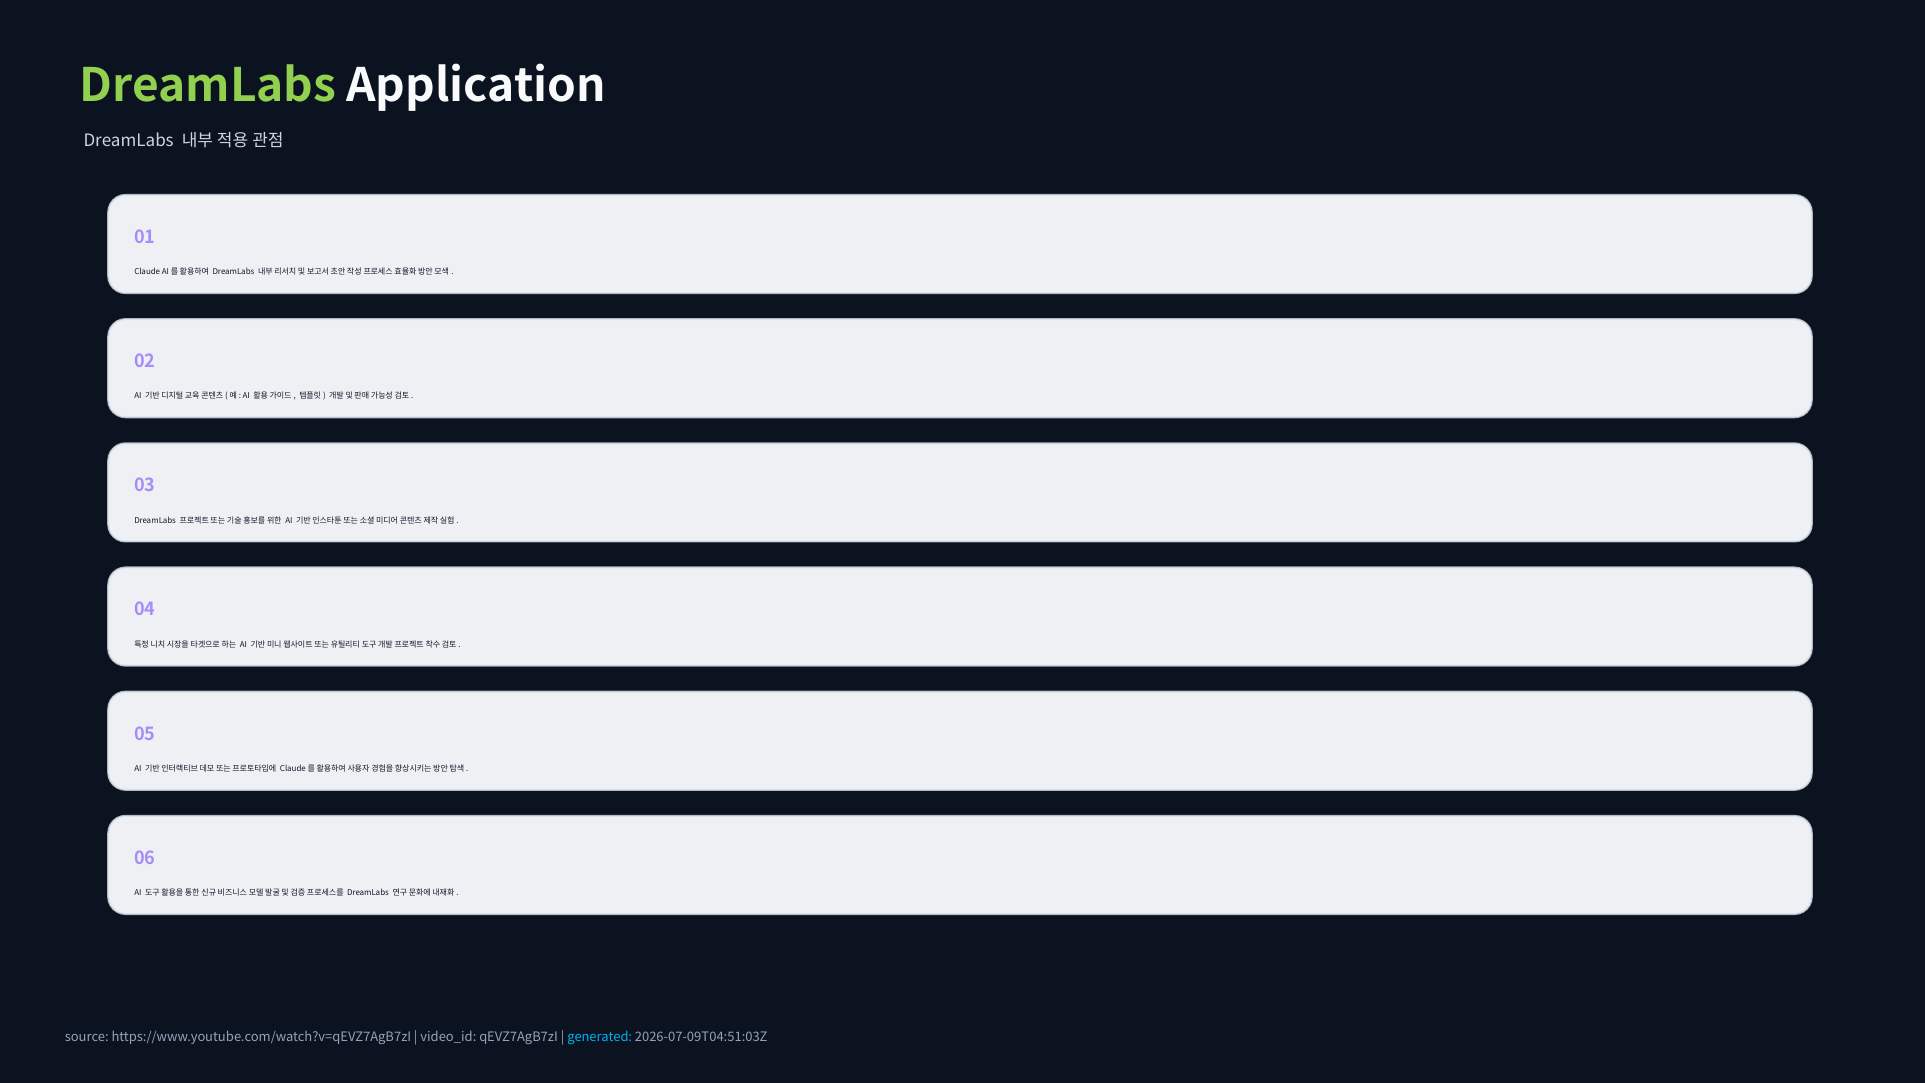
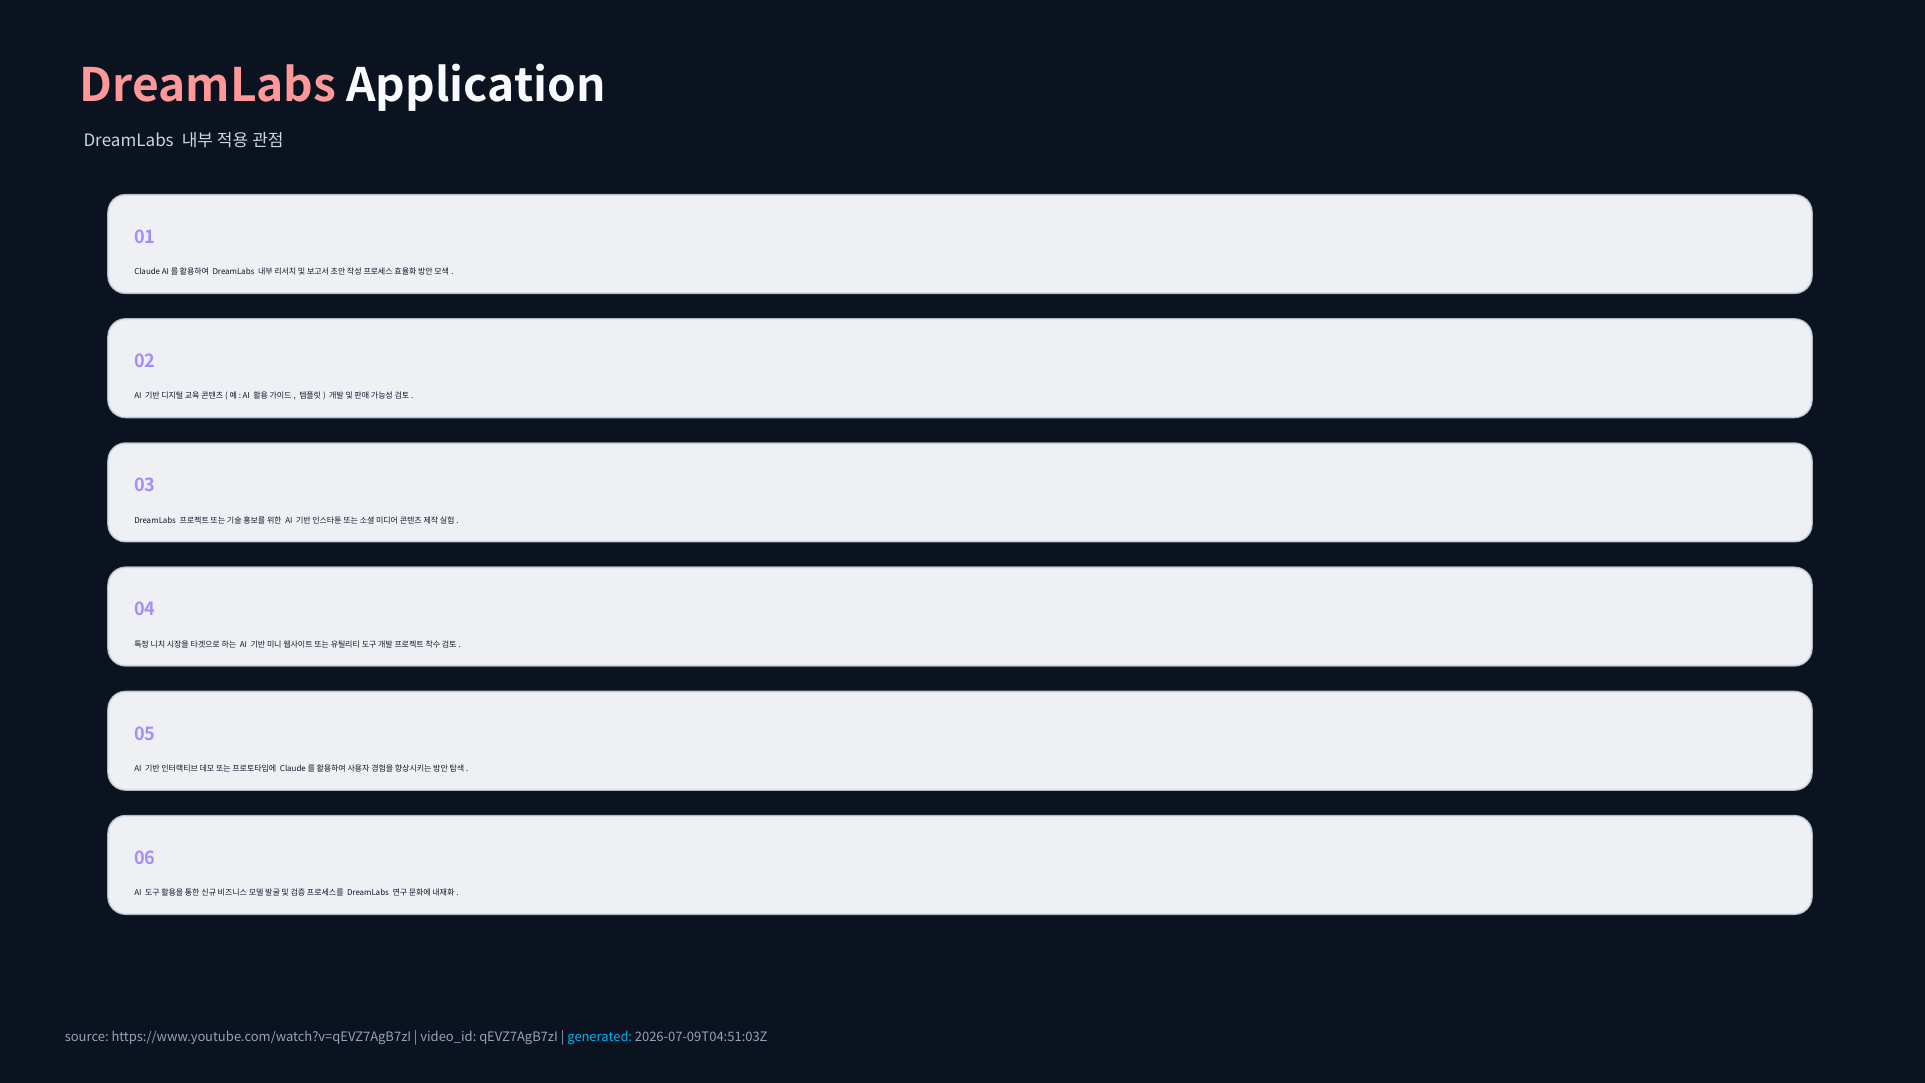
DreamLabs colour: light green -> pink (208, 86)
